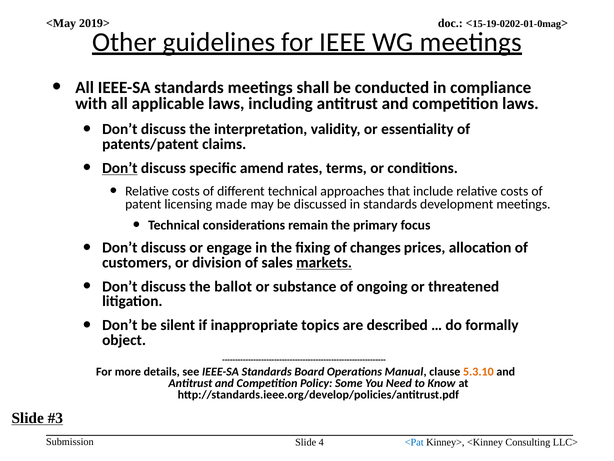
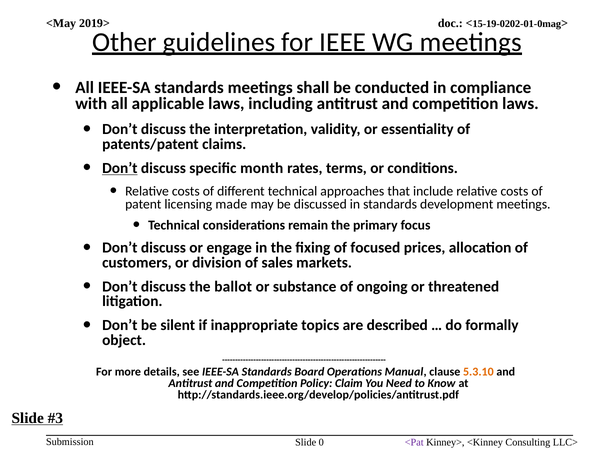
amend: amend -> month (262, 168)
changes: changes -> focused (375, 248)
markets underline: present -> none (324, 262)
Some: Some -> Claim (349, 383)
4: 4 -> 0 (321, 442)
<Pat colour: blue -> purple (414, 442)
